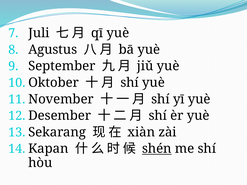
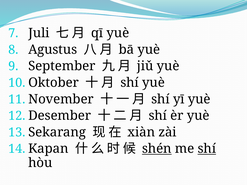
shí underline: none -> present (207, 149)
